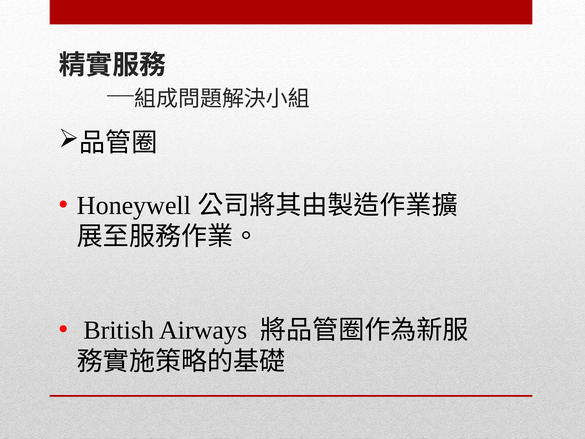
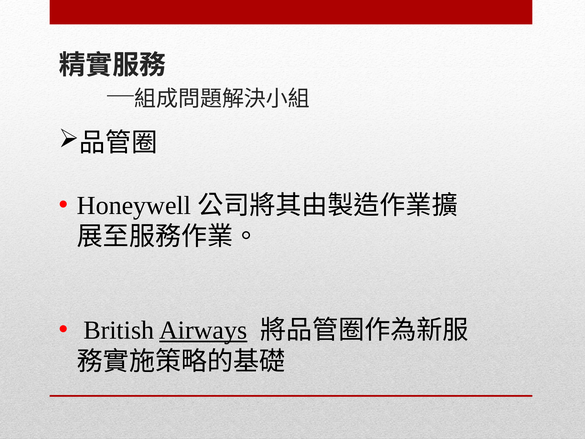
Airways underline: none -> present (203, 330)
